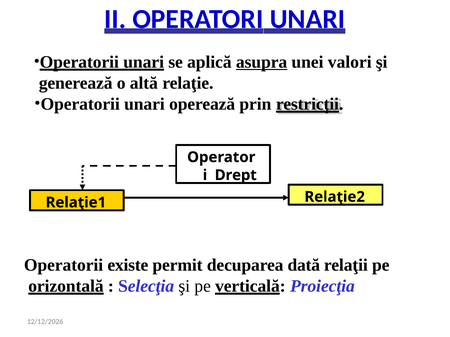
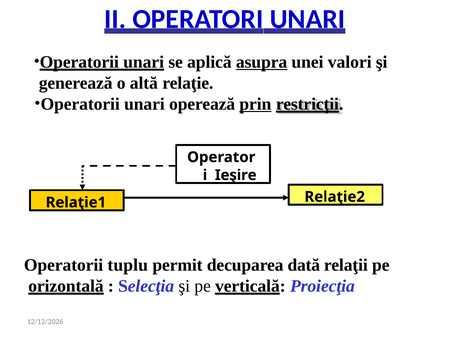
prin underline: none -> present (255, 104)
Drept: Drept -> Ieşire (236, 175)
existe: existe -> tuplu (128, 265)
